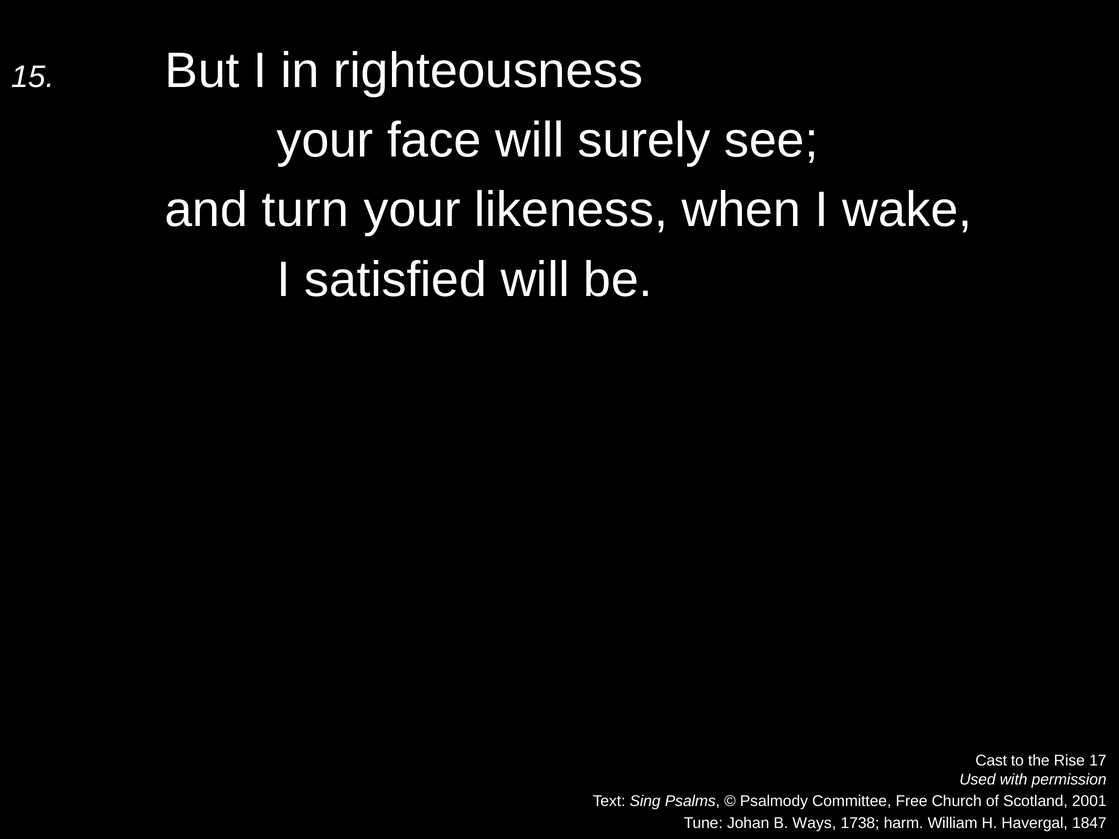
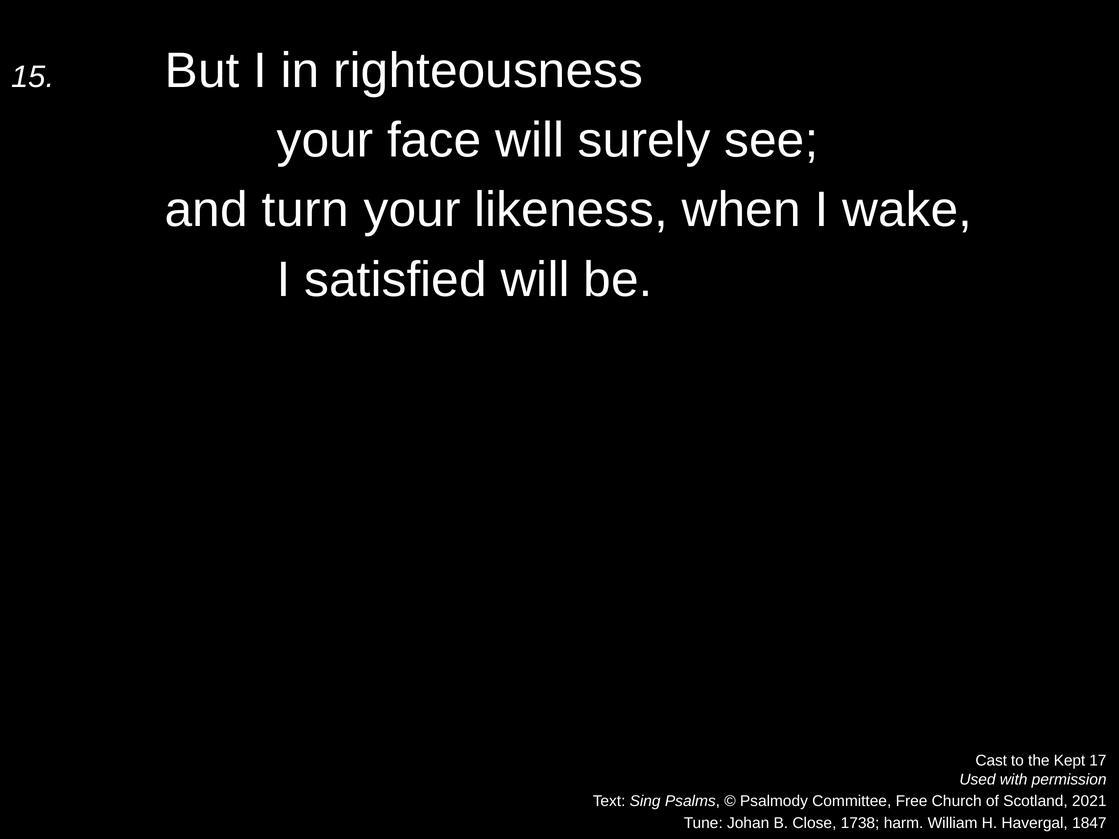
Rise: Rise -> Kept (1069, 761)
2001: 2001 -> 2021 (1089, 801)
Ways: Ways -> Close (814, 823)
